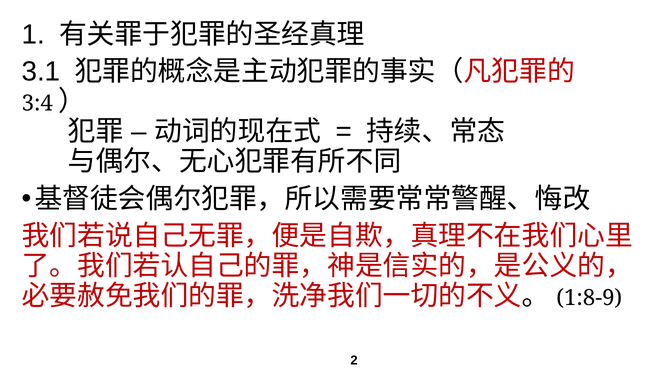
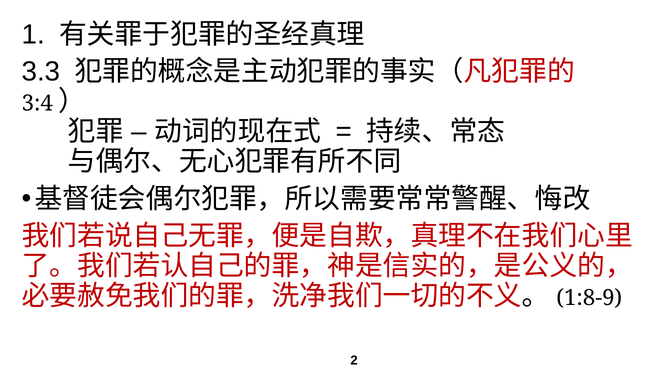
3.1: 3.1 -> 3.3 (41, 72)
